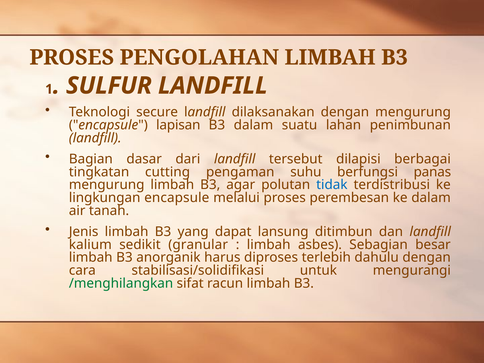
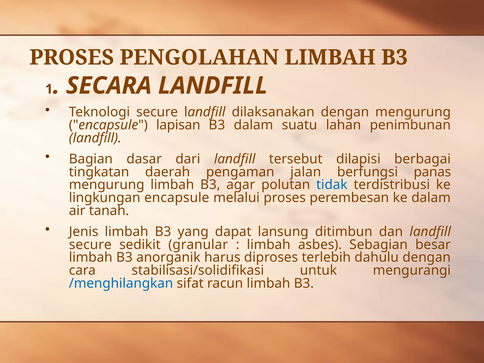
SULFUR: SULFUR -> SECARA (109, 86)
cutting: cutting -> daerah (168, 172)
suhu: suhu -> jalan (306, 172)
kalium: kalium -> secure (90, 245)
/menghilangkan colour: green -> blue (121, 283)
